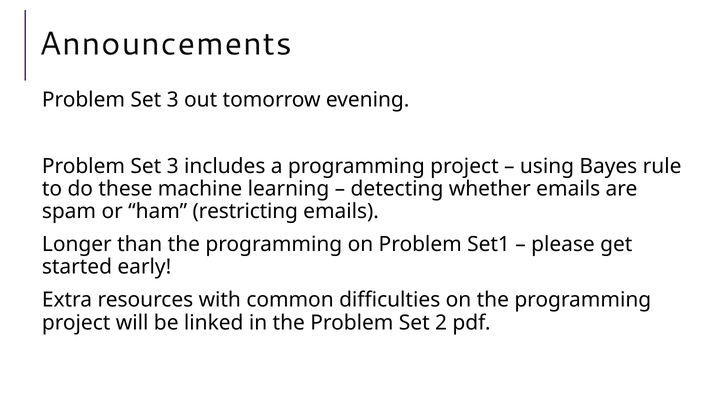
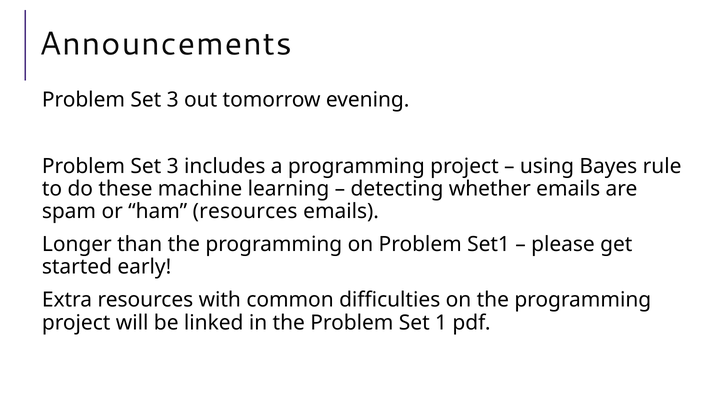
ham restricting: restricting -> resources (245, 211)
2: 2 -> 1 (441, 323)
